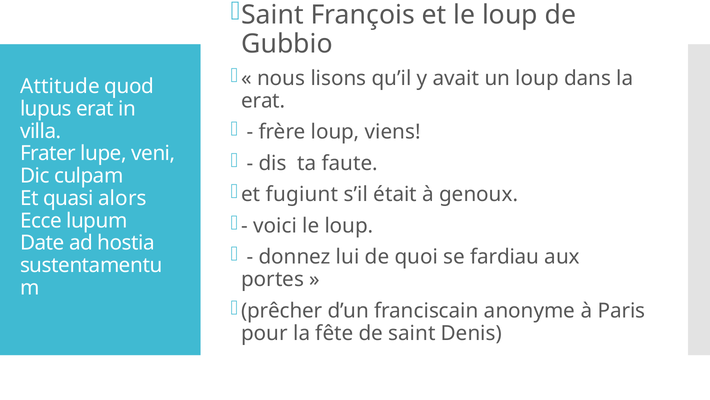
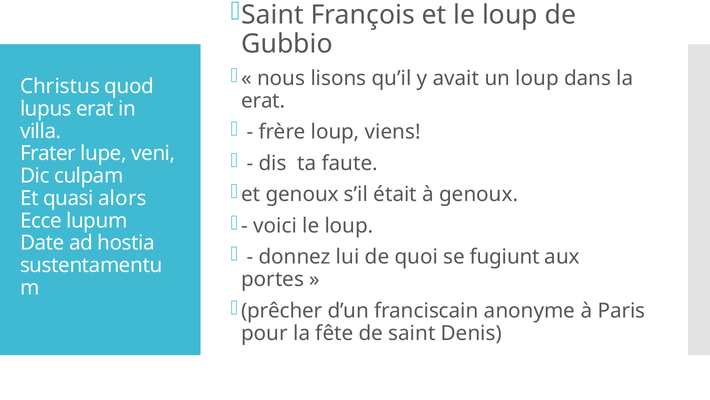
Attitude: Attitude -> Christus (60, 86)
et fugiunt: fugiunt -> genoux (302, 194)
fardiau: fardiau -> fugiunt (505, 257)
